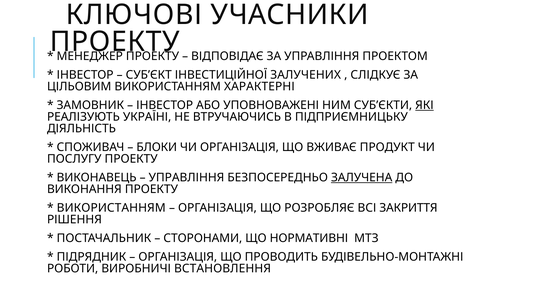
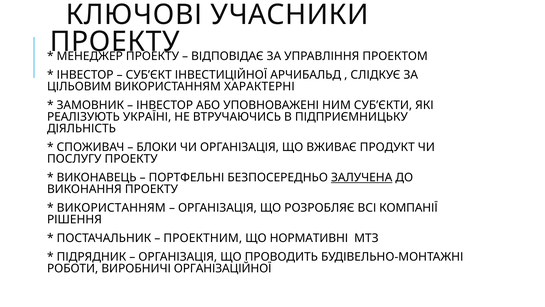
ЗАЛУЧЕНИХ: ЗАЛУЧЕНИХ -> АРЧИБАЛЬД (306, 75)
ЯКІ underline: present -> none (424, 105)
УПРАВЛІННЯ: УПРАВЛІННЯ -> ПОРТФЕЛЬНІ (186, 177)
ЗАКРИТТЯ: ЗАКРИТТЯ -> КОМПАНІЇ (408, 208)
СТОРОНАМИ: СТОРОНАМИ -> ПРОЕКТНИМ (203, 238)
ВСТАНОВЛЕННЯ: ВСТАНОВЛЕННЯ -> ОРГАНІЗАЦІЙНОЇ (223, 268)
